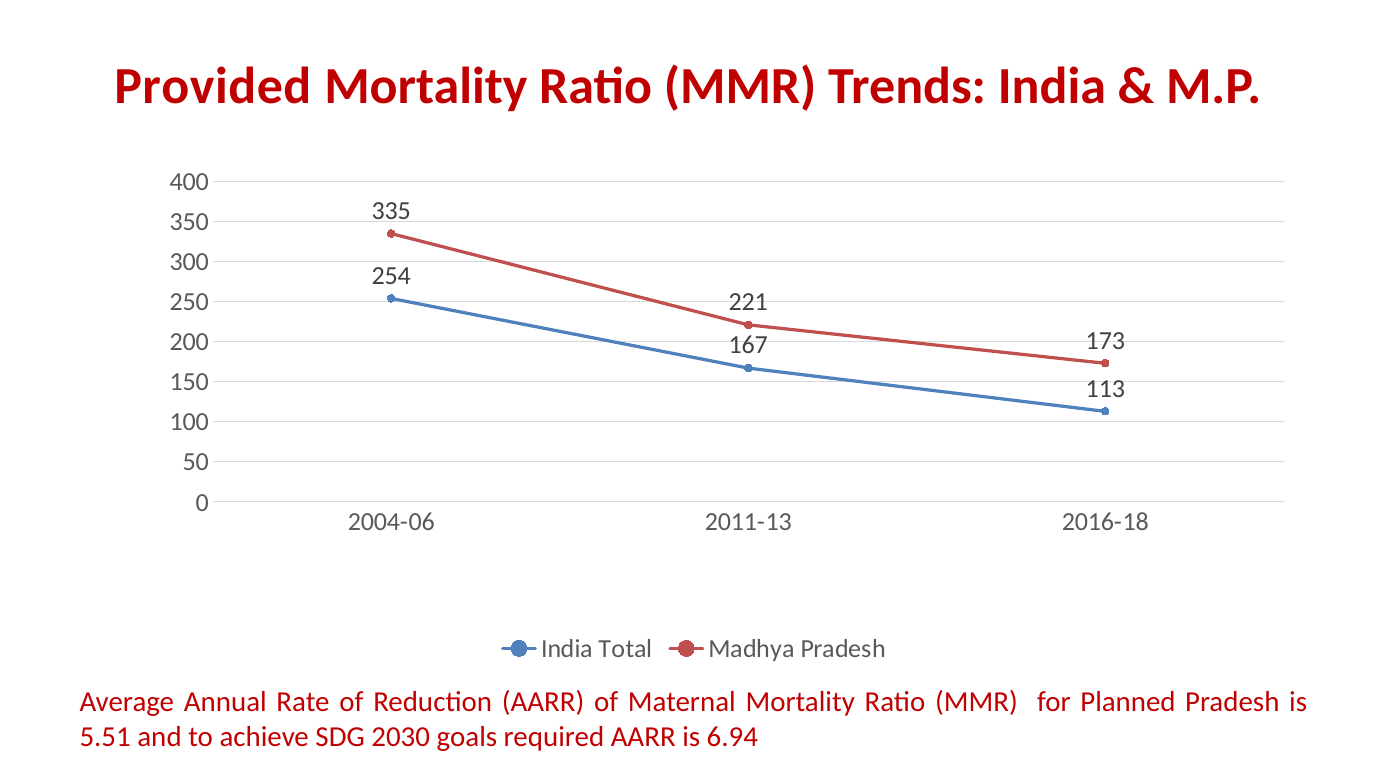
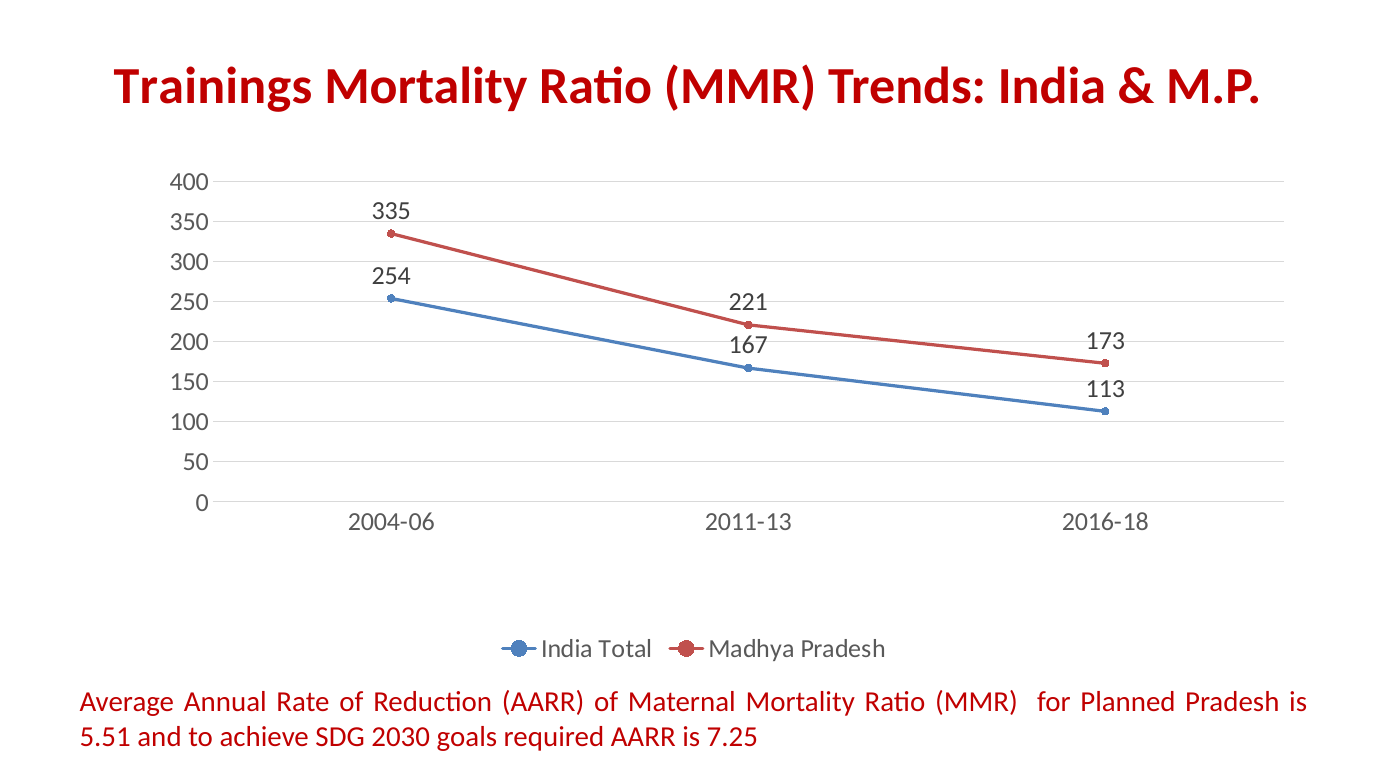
Provided: Provided -> Trainings (213, 86)
6.94: 6.94 -> 7.25 (732, 738)
